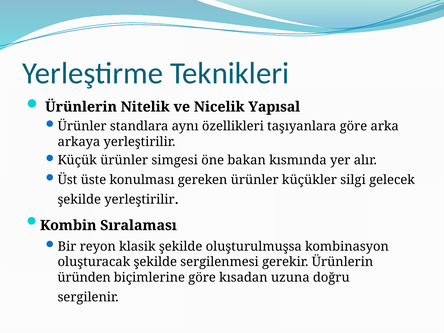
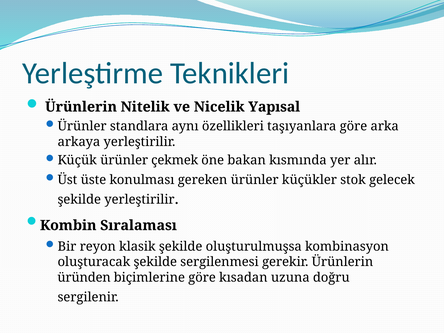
simgesi: simgesi -> çekmek (175, 160)
silgi: silgi -> stok (353, 180)
